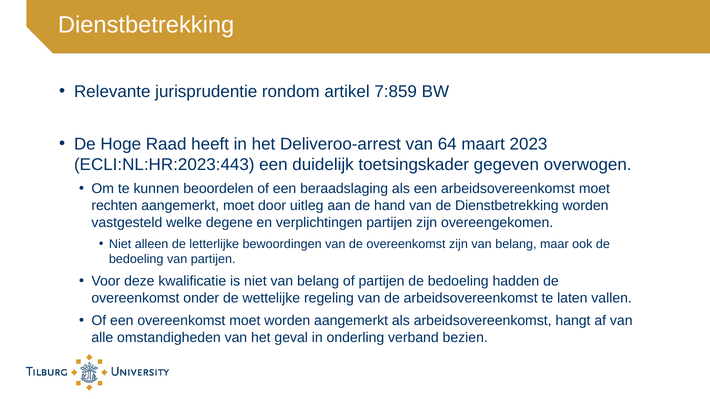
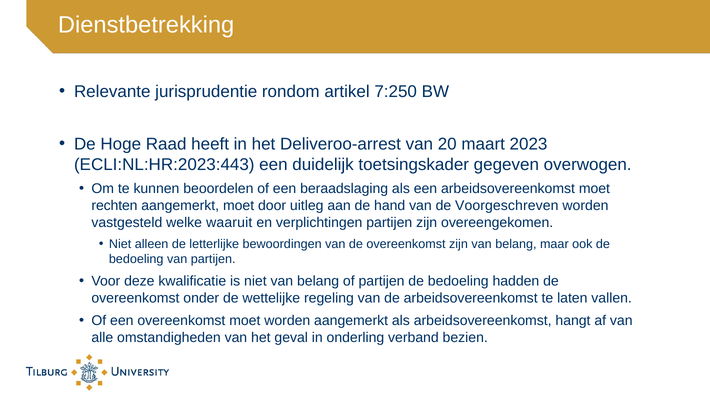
7:859: 7:859 -> 7:250 (396, 92)
64: 64 -> 20 (447, 144)
de Dienstbetrekking: Dienstbetrekking -> Voorgeschreven (507, 206)
degene: degene -> waaruit (229, 223)
